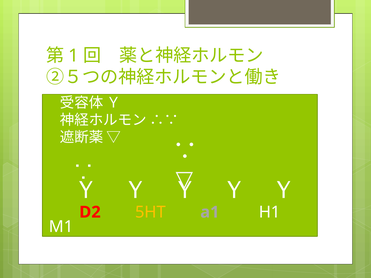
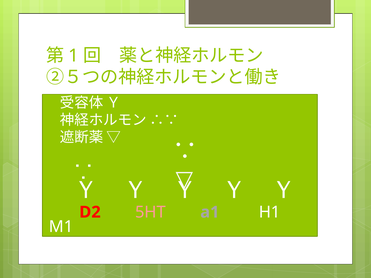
5HT colour: yellow -> pink (150, 212)
